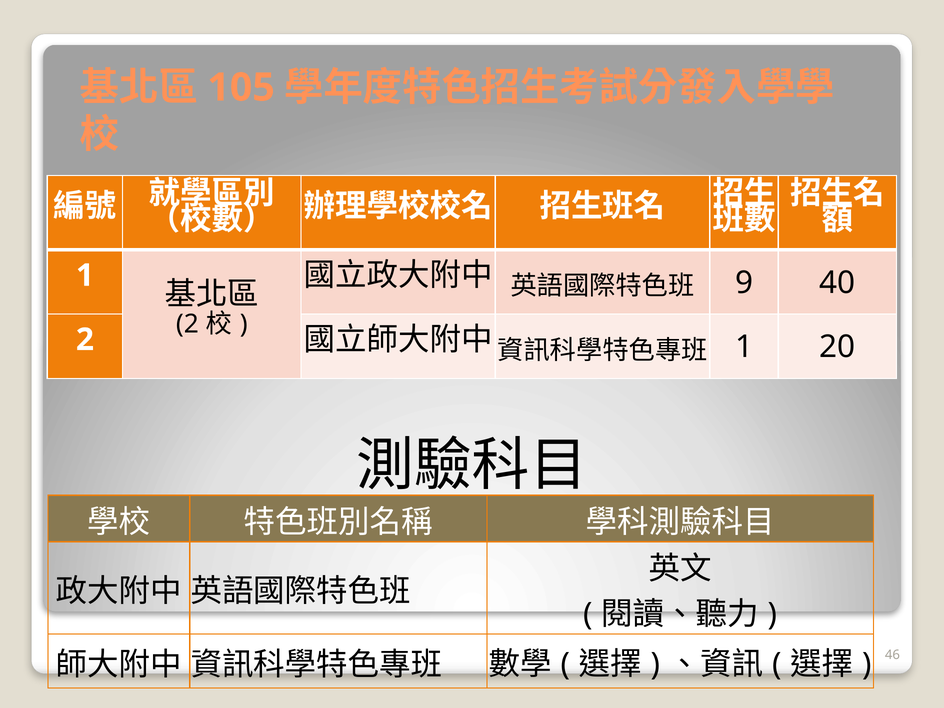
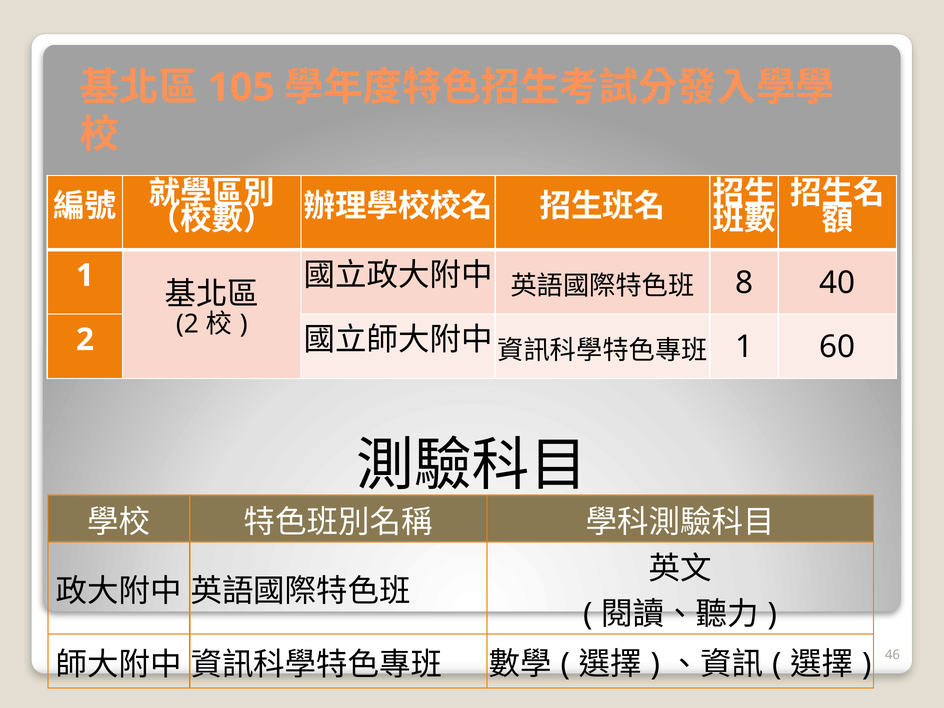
9: 9 -> 8 (744, 283)
20: 20 -> 60 (837, 347)
